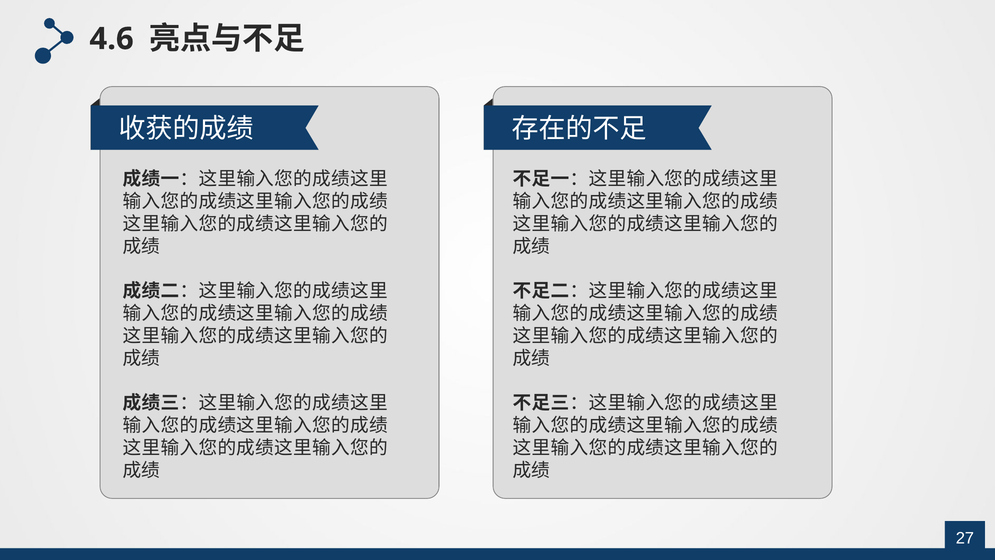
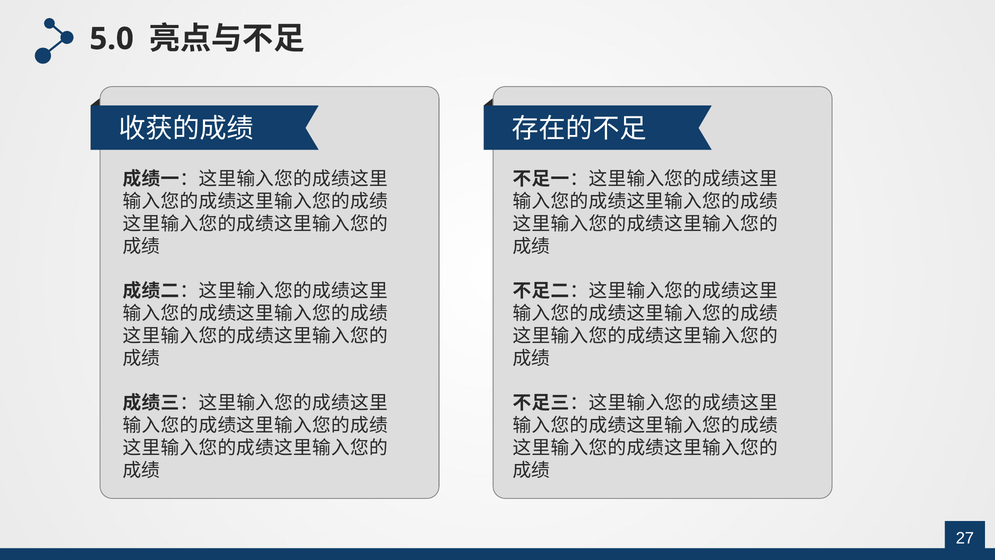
4.6: 4.6 -> 5.0 (112, 39)
